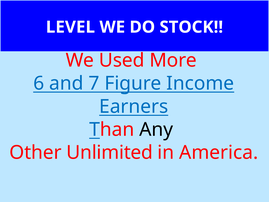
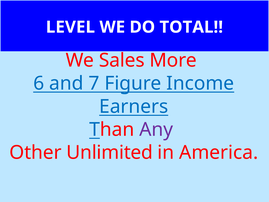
STOCK: STOCK -> TOTAL (191, 27)
Used: Used -> Sales (122, 60)
Any colour: black -> purple (156, 129)
